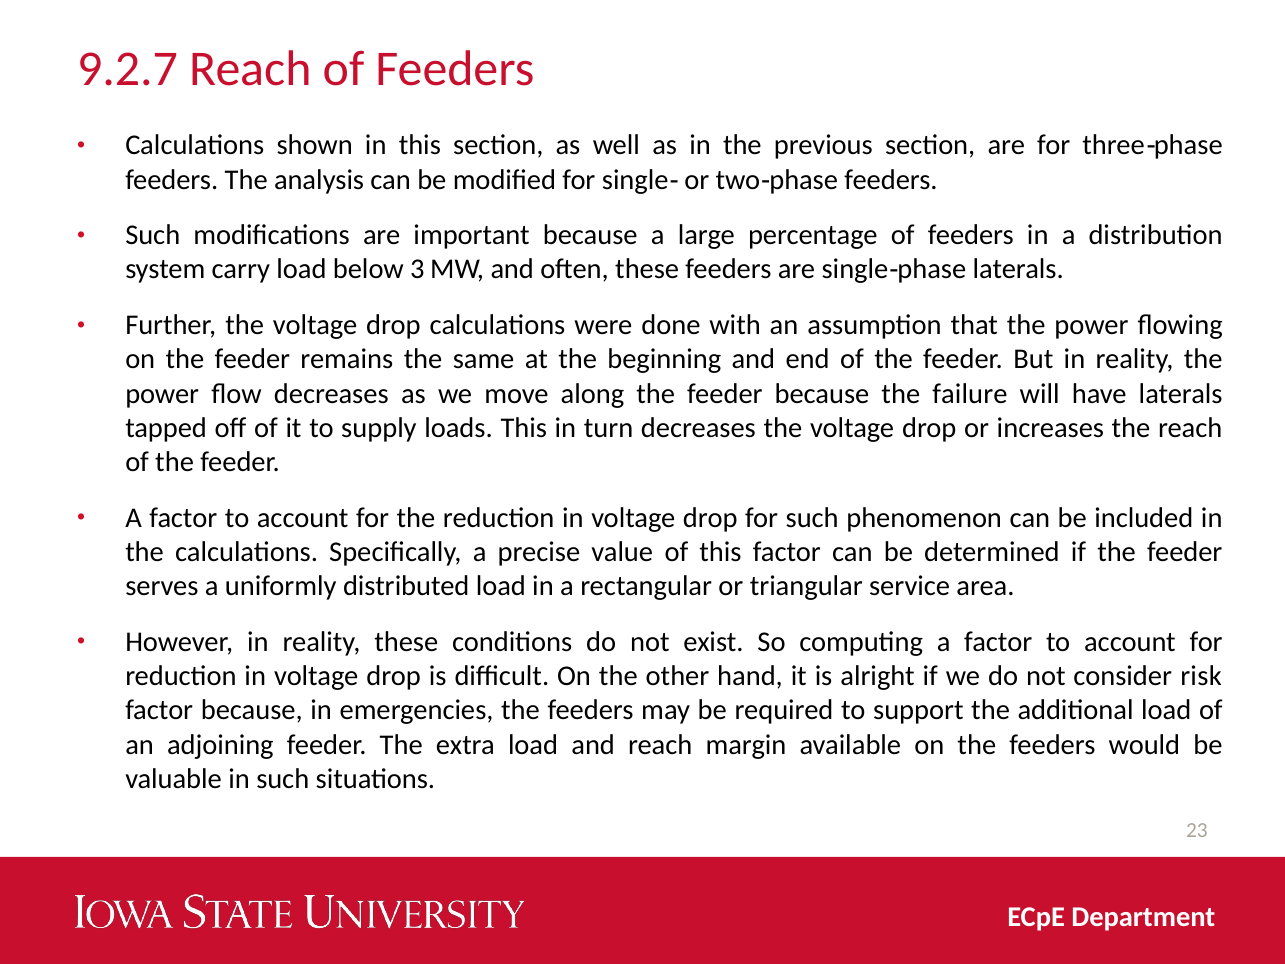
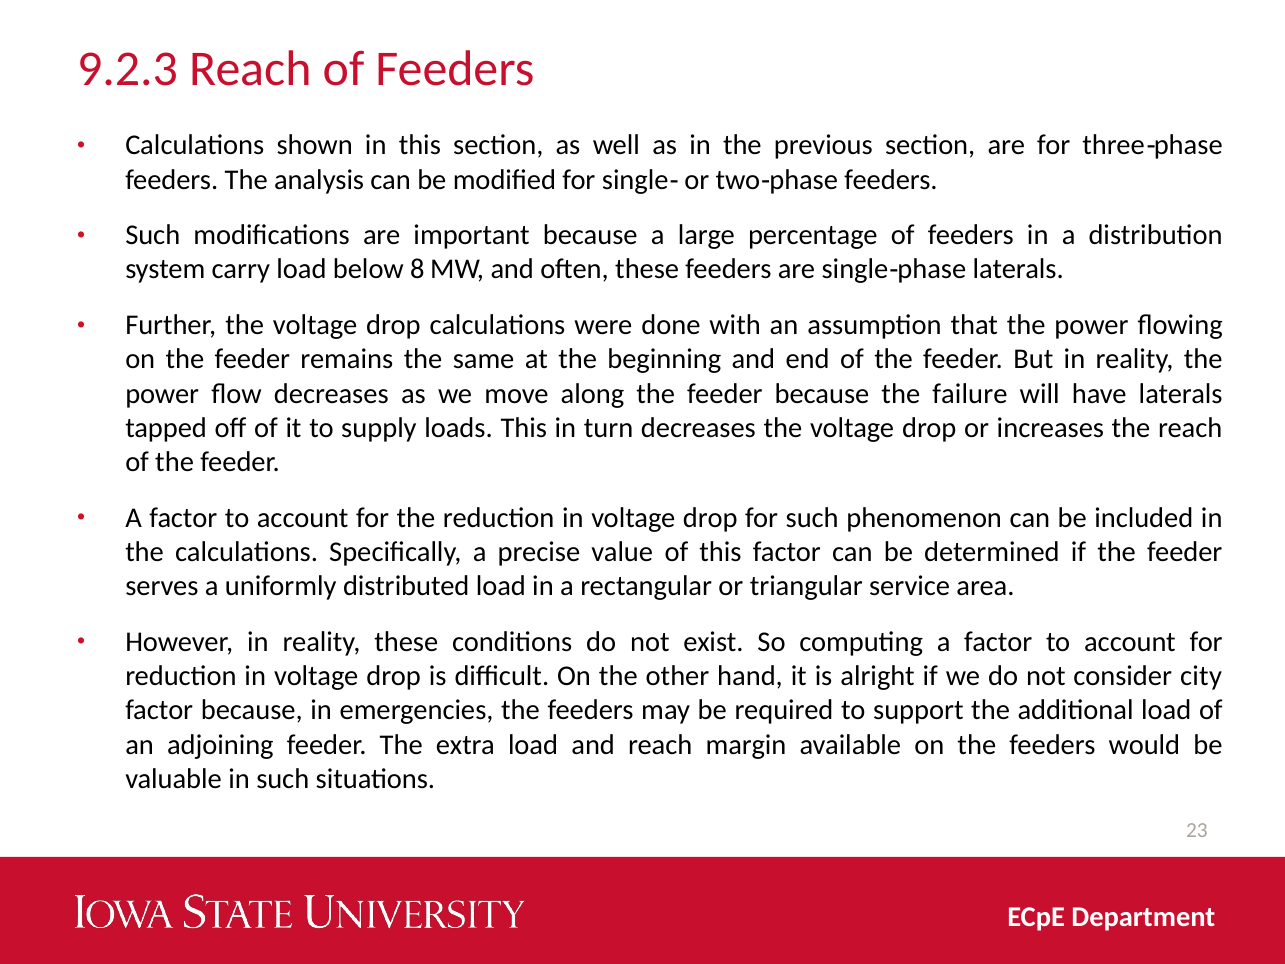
9.2.7: 9.2.7 -> 9.2.3 (128, 69)
3: 3 -> 8 (417, 269)
risk: risk -> city (1201, 676)
